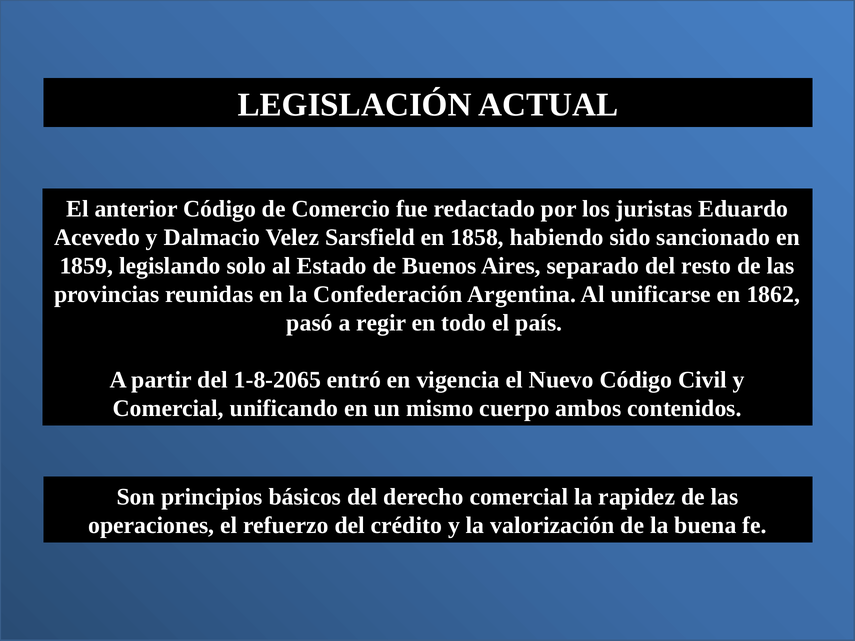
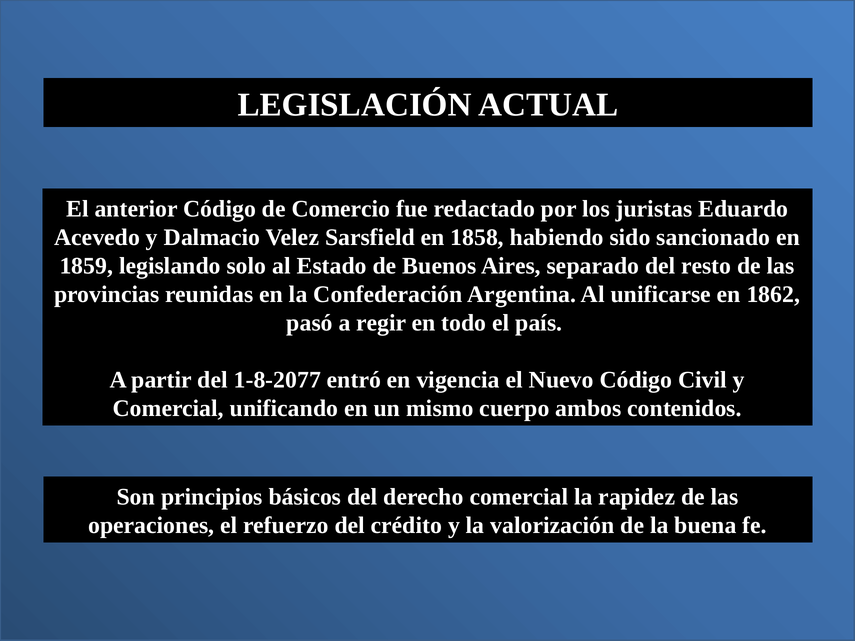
1-8-2065: 1-8-2065 -> 1-8-2077 (277, 380)
